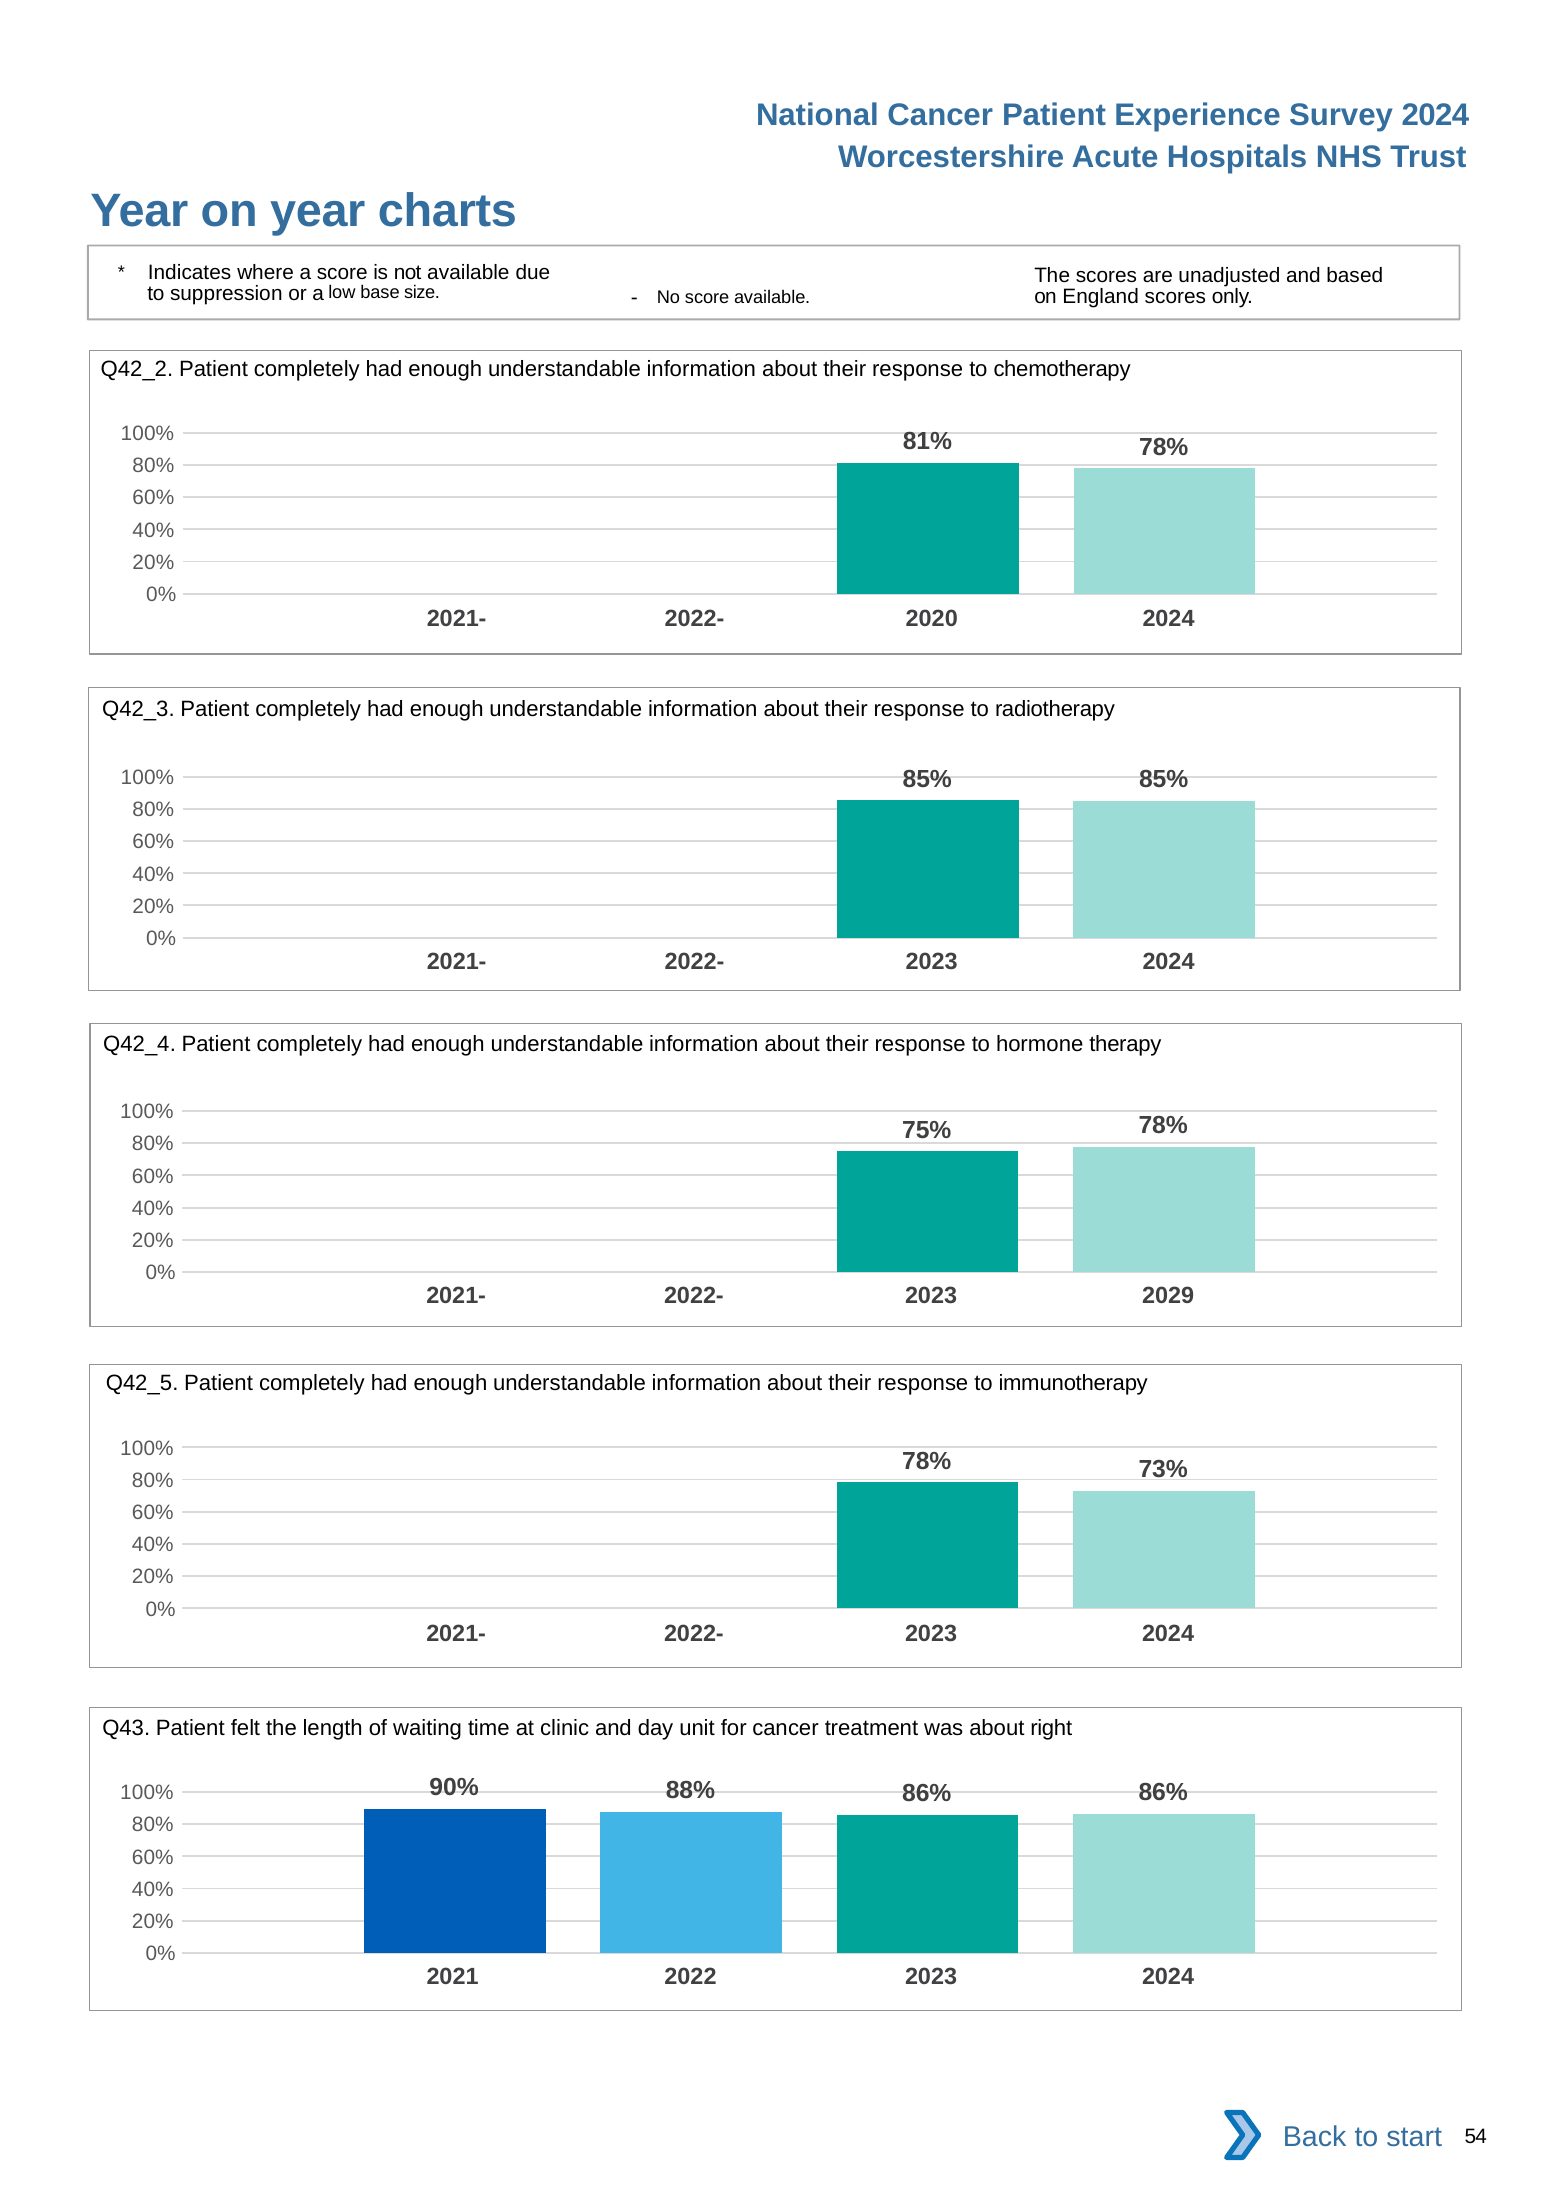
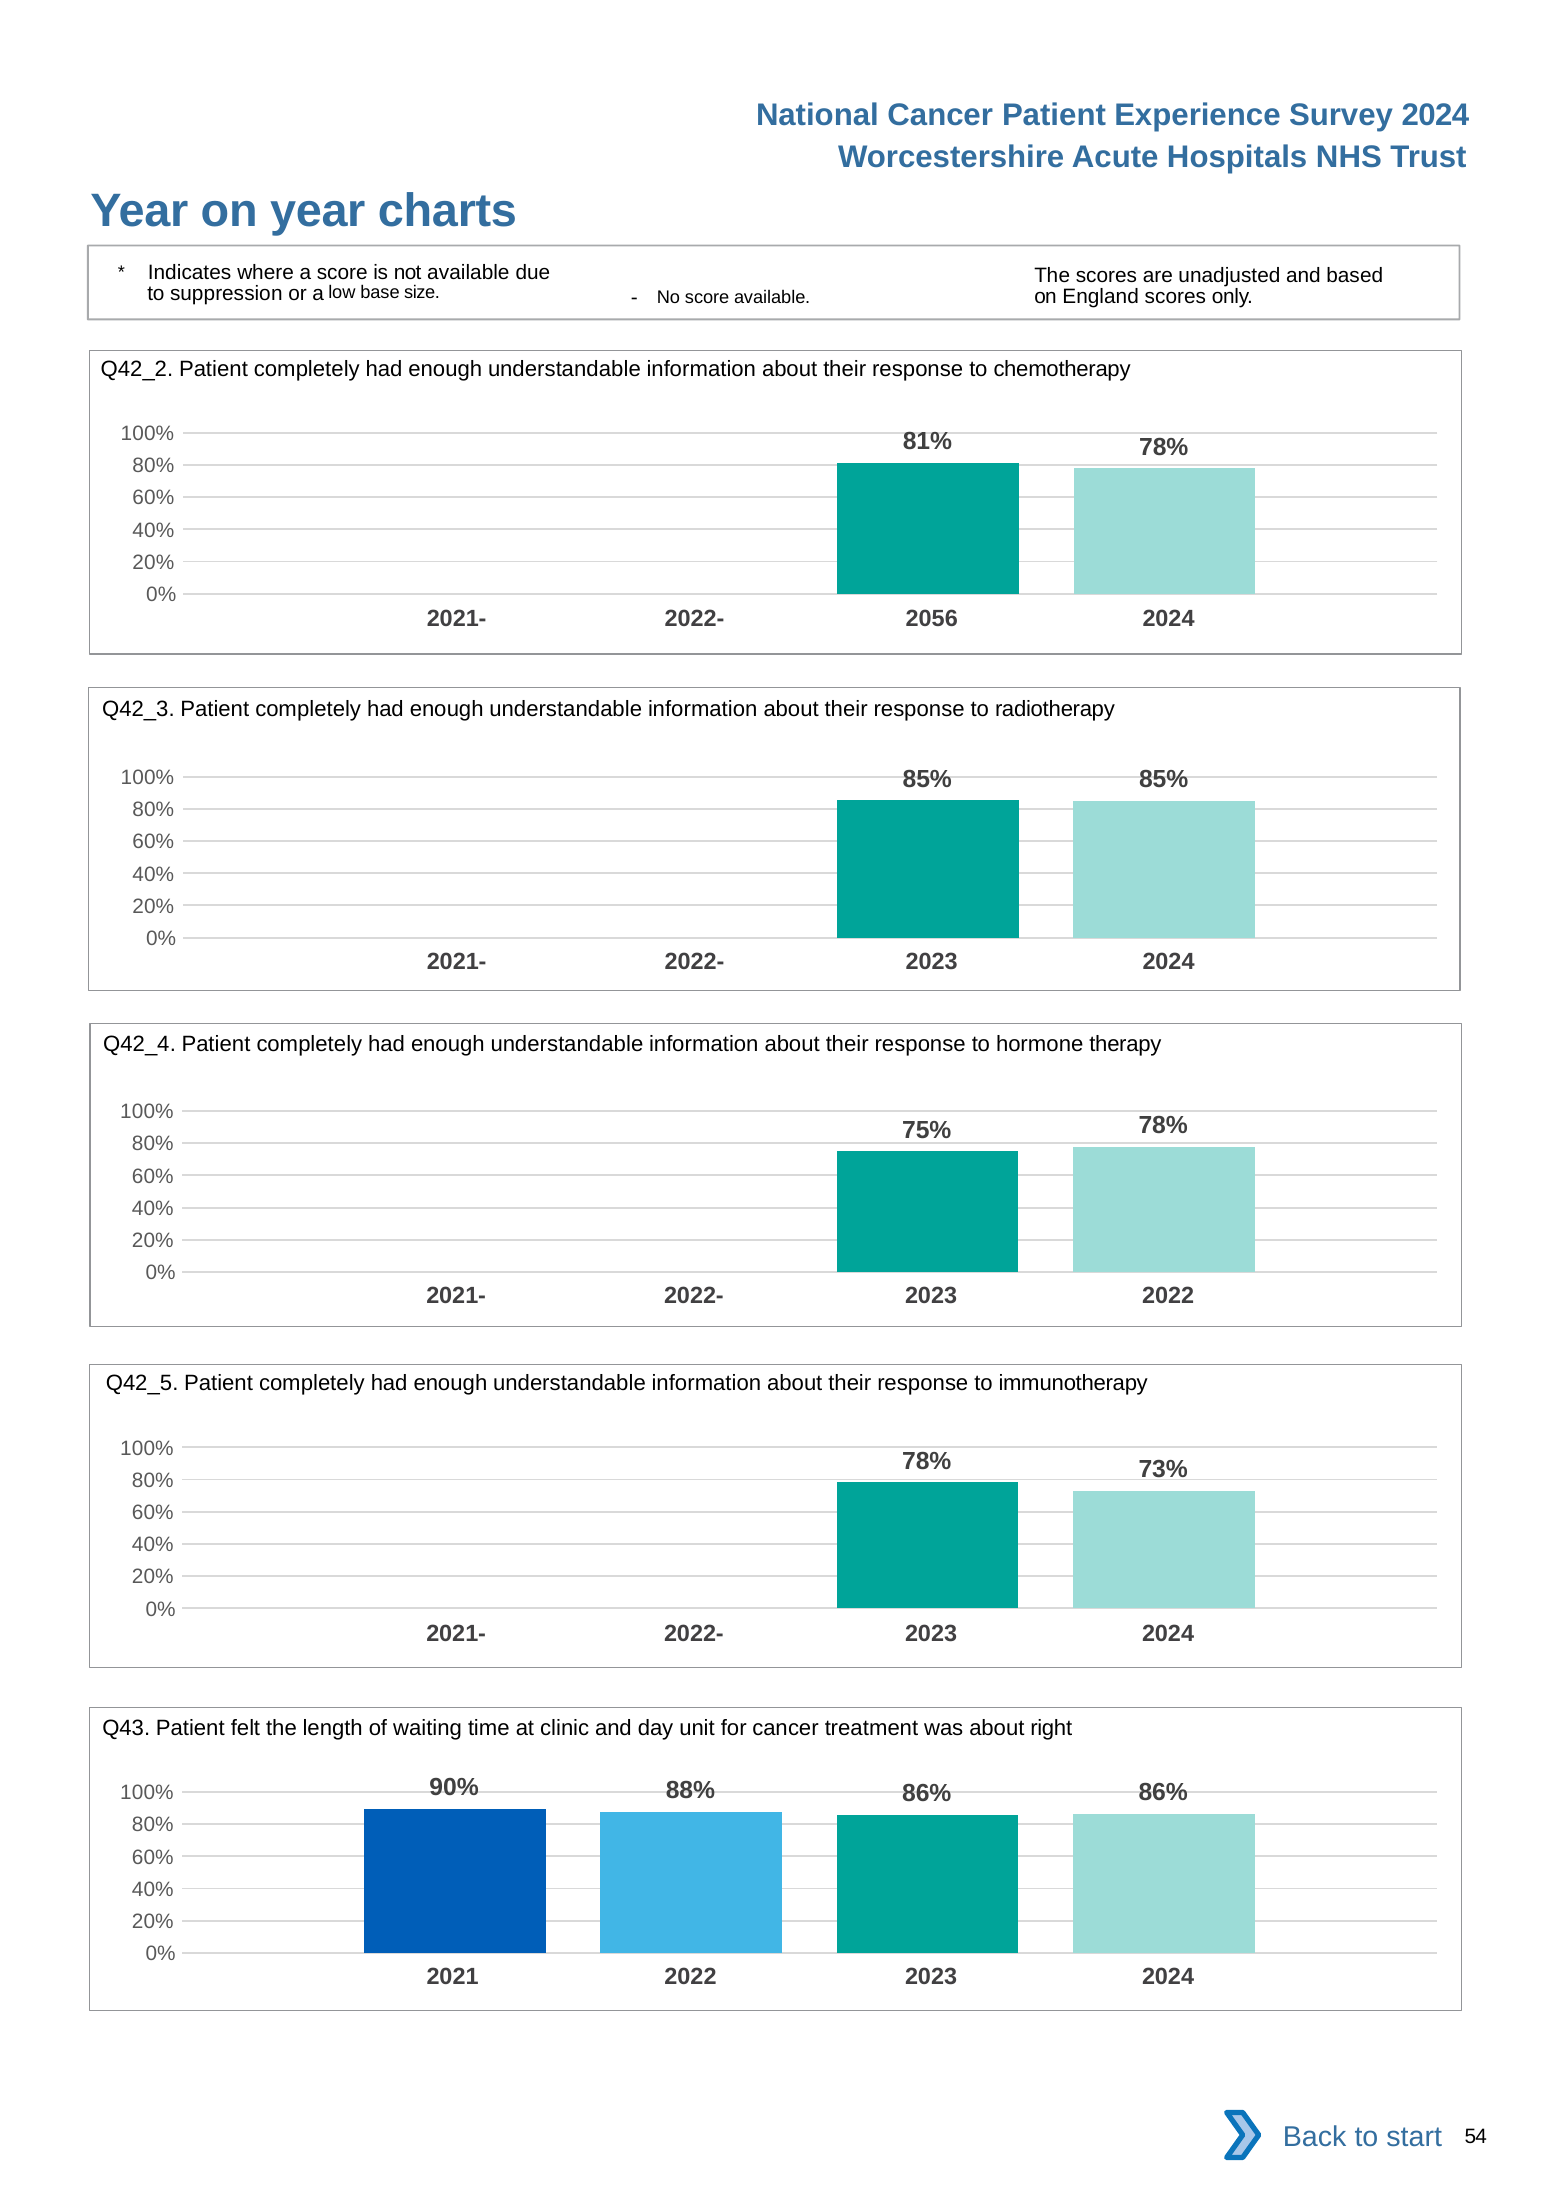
2020: 2020 -> 2056 (932, 619)
2023 2029: 2029 -> 2022 (1168, 1295)
